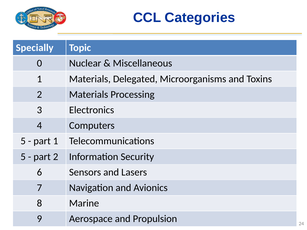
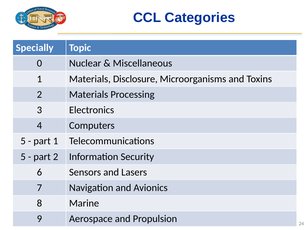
Delegated: Delegated -> Disclosure (135, 79)
